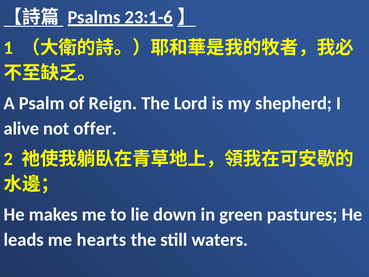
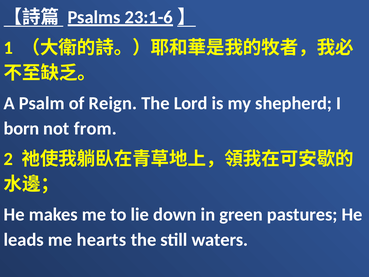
alive: alive -> born (21, 128)
offer: offer -> from (95, 128)
